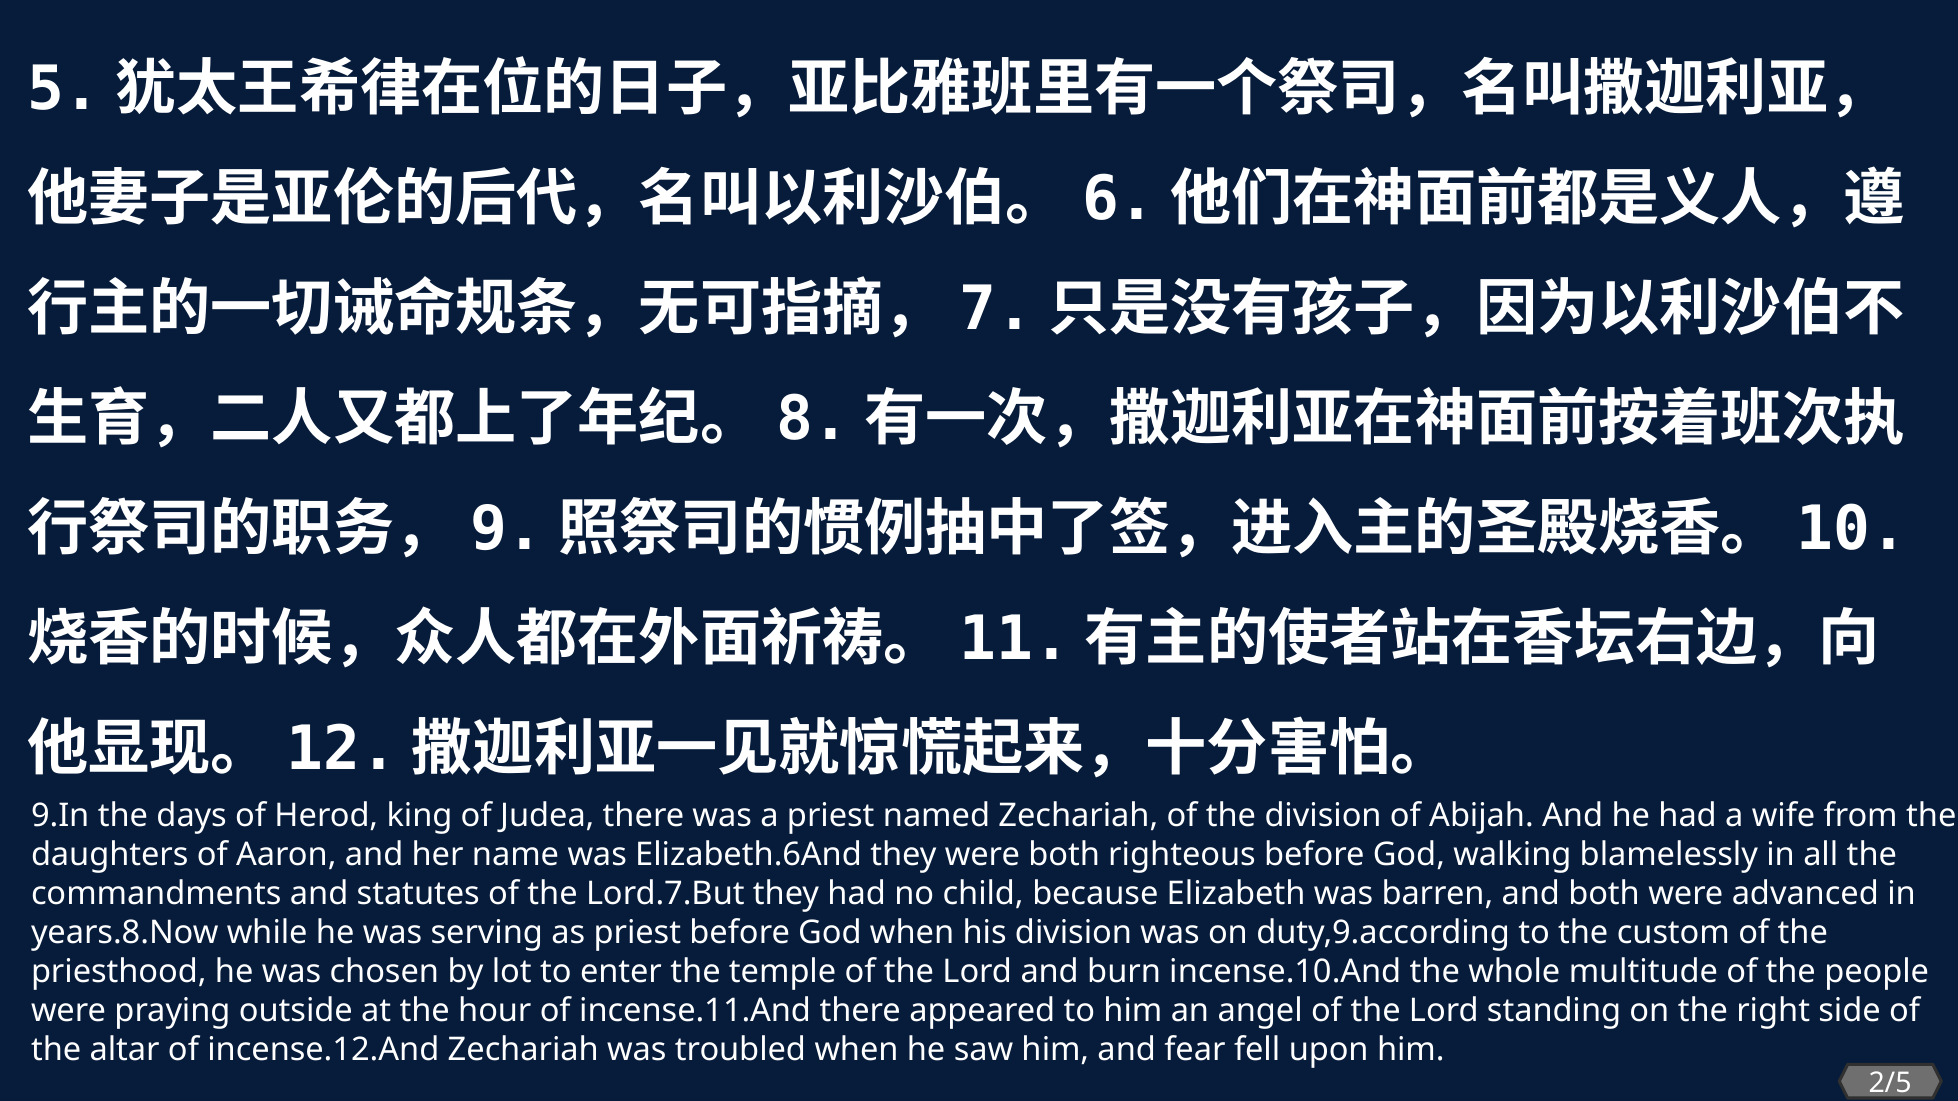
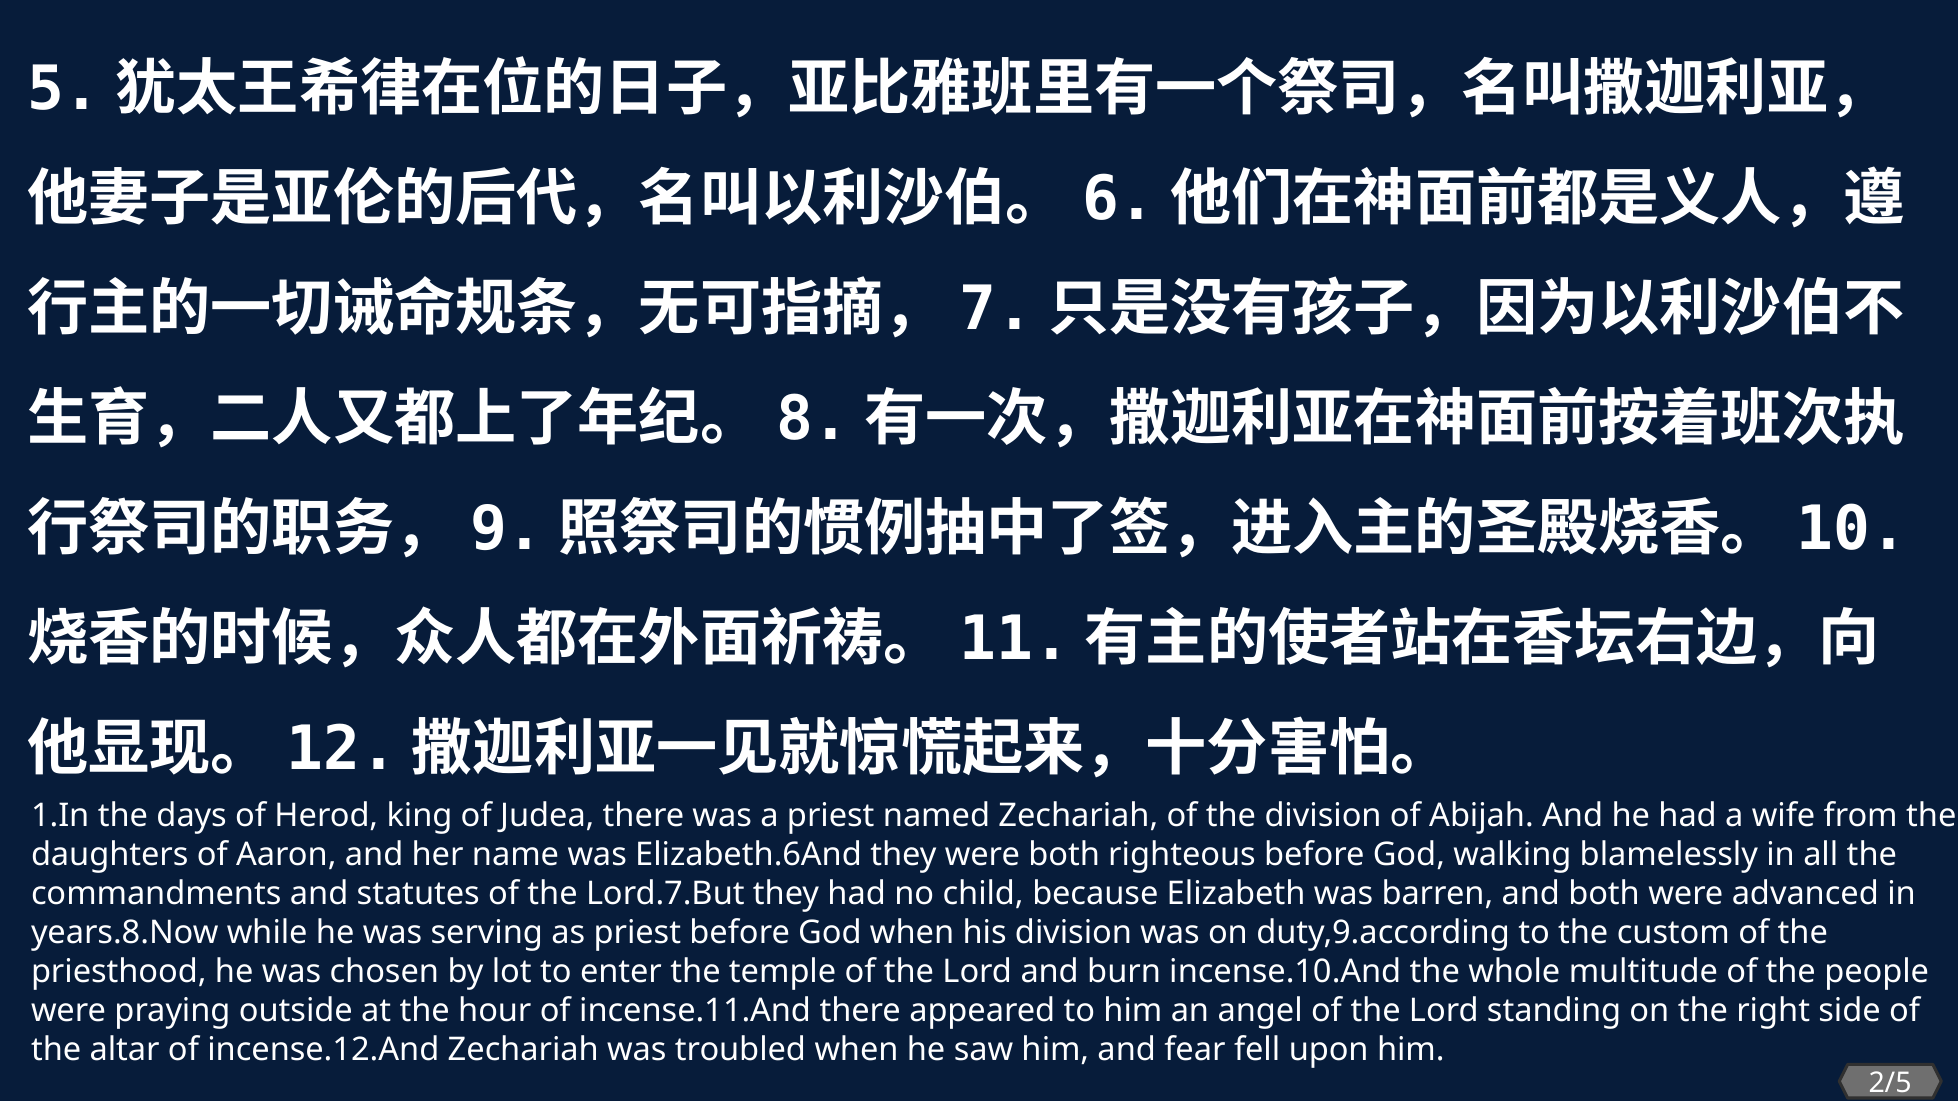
9.In: 9.In -> 1.In (60, 816)
